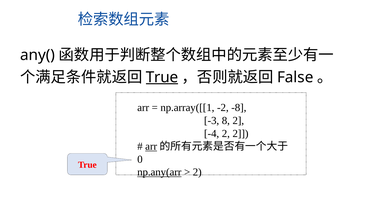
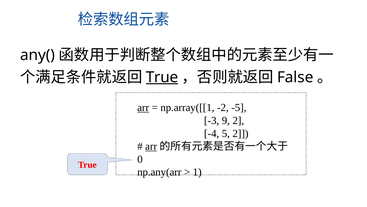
arr underline: none -> present (143, 107)
-8: -8 -> -5 (239, 107)
8: 8 -> 9 (226, 120)
-4 2: 2 -> 5 (226, 133)
np.any(arr underline: present -> none (159, 172)
2: 2 -> 1 (197, 172)
